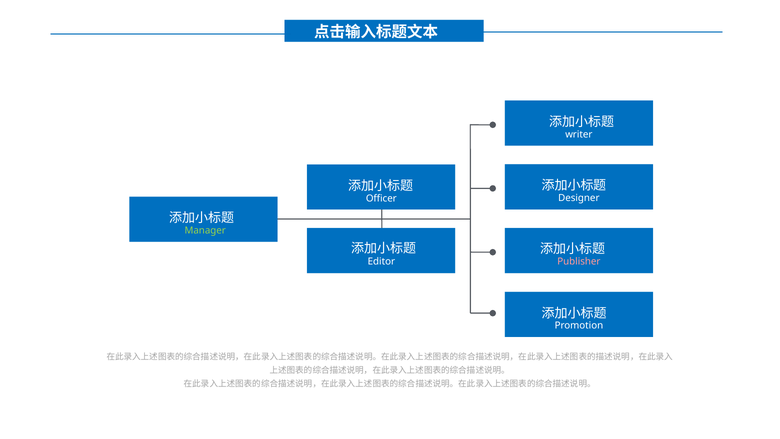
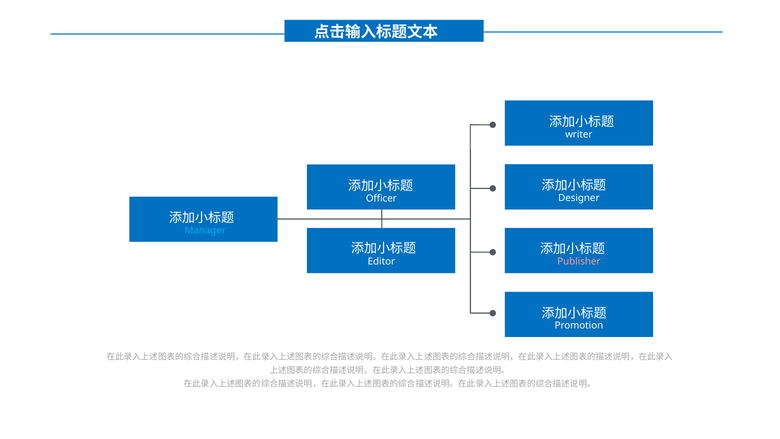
Manager colour: light green -> light blue (205, 230)
